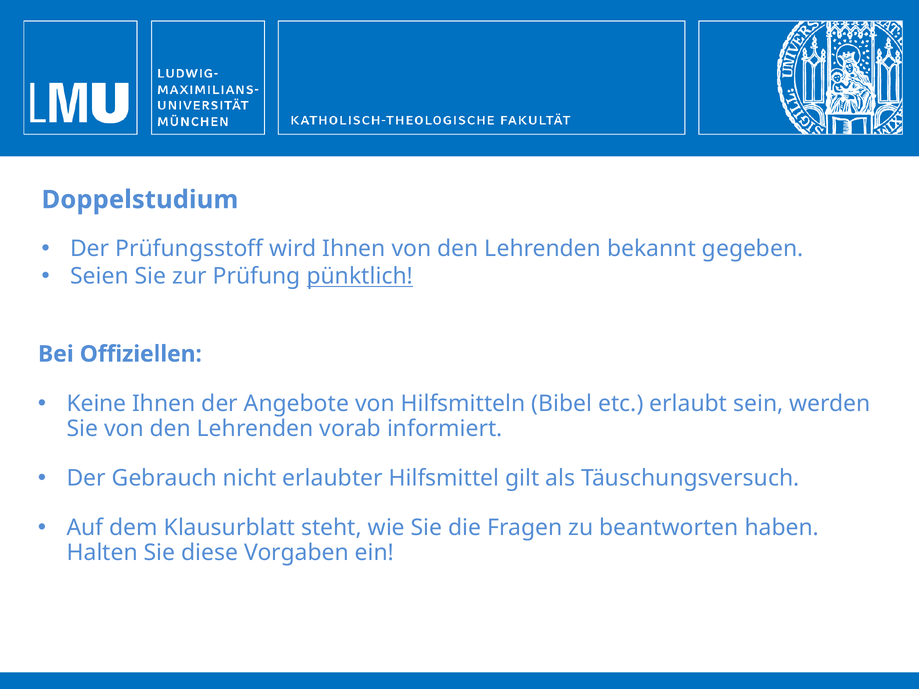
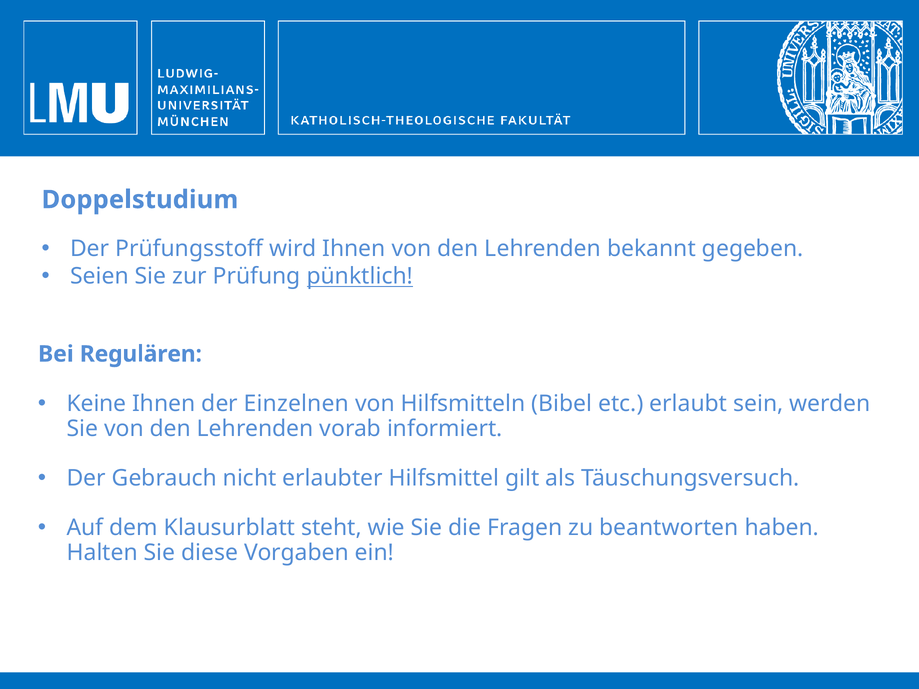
Offiziellen: Offiziellen -> Regulären (141, 354)
Angebote: Angebote -> Einzelnen (296, 404)
